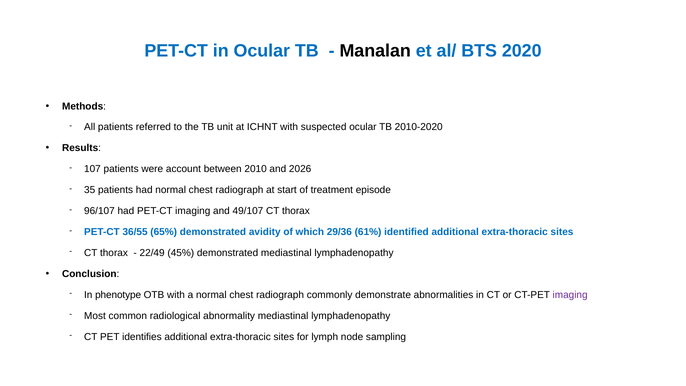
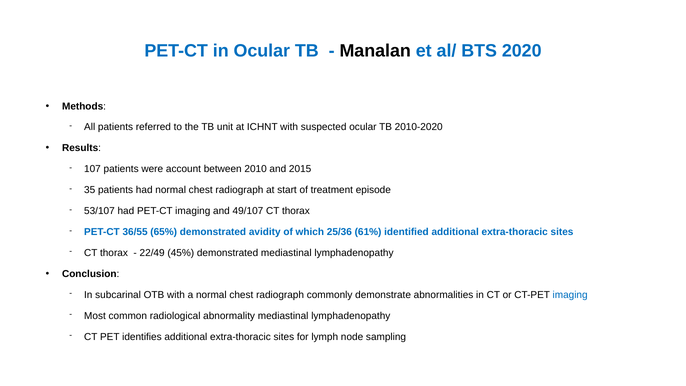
2026: 2026 -> 2015 (300, 169)
96/107: 96/107 -> 53/107 (99, 211)
29/36: 29/36 -> 25/36 (339, 232)
phenotype: phenotype -> subcarinal (118, 295)
imaging colour: purple -> blue (570, 295)
